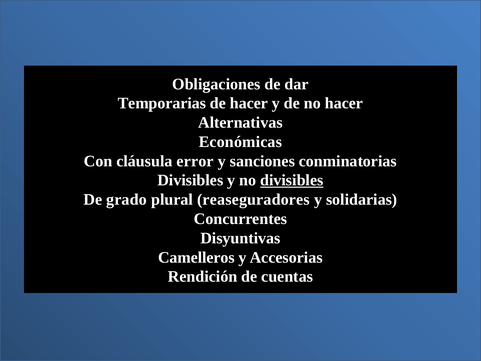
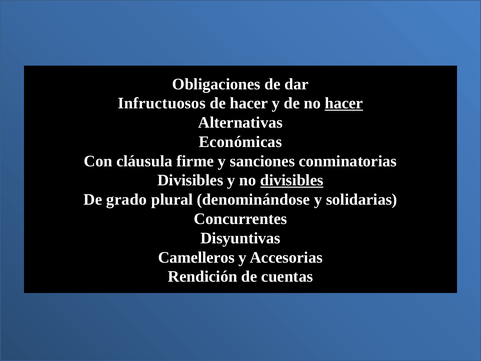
Temporarias: Temporarias -> Infructuosos (162, 103)
hacer underline: none -> present (344, 103)
error: error -> firme (195, 161)
reaseguradores: reaseguradores -> denominándose (253, 199)
